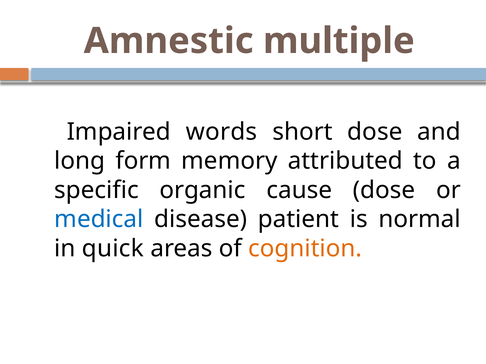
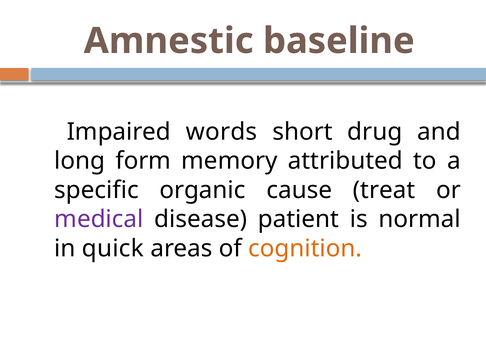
multiple: multiple -> baseline (339, 41)
short dose: dose -> drug (375, 132)
cause dose: dose -> treat (384, 190)
medical colour: blue -> purple (99, 220)
